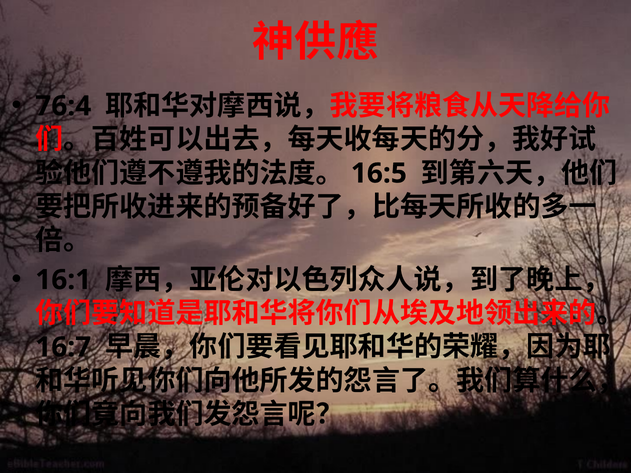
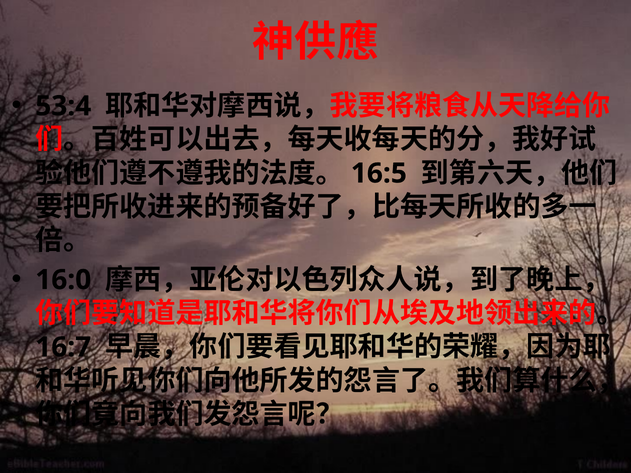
76:4: 76:4 -> 53:4 (63, 106)
16:1: 16:1 -> 16:0 (63, 280)
